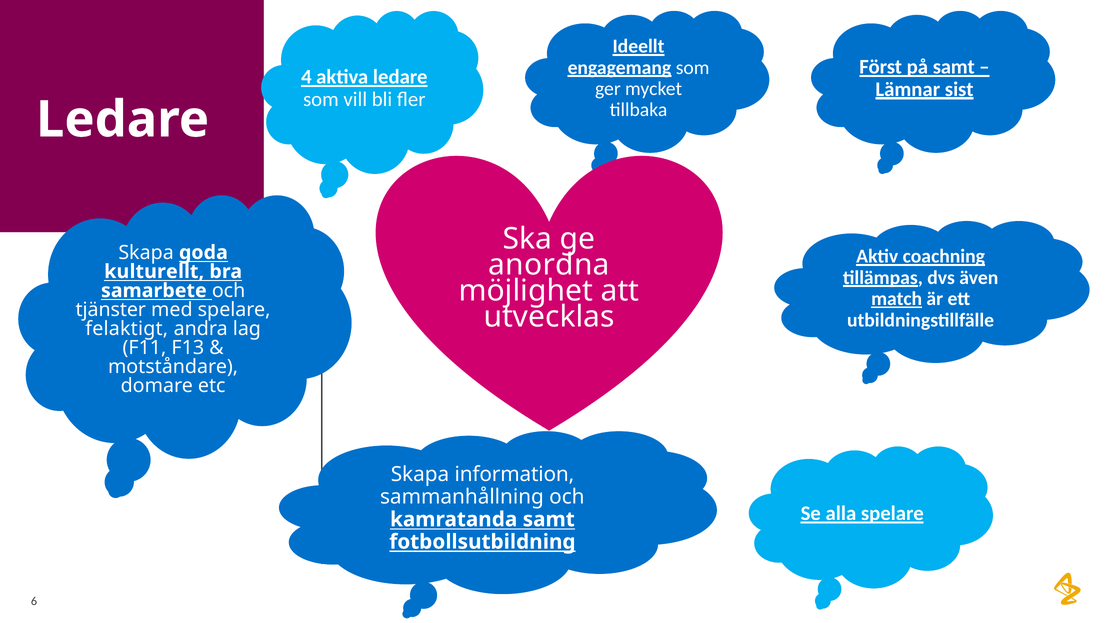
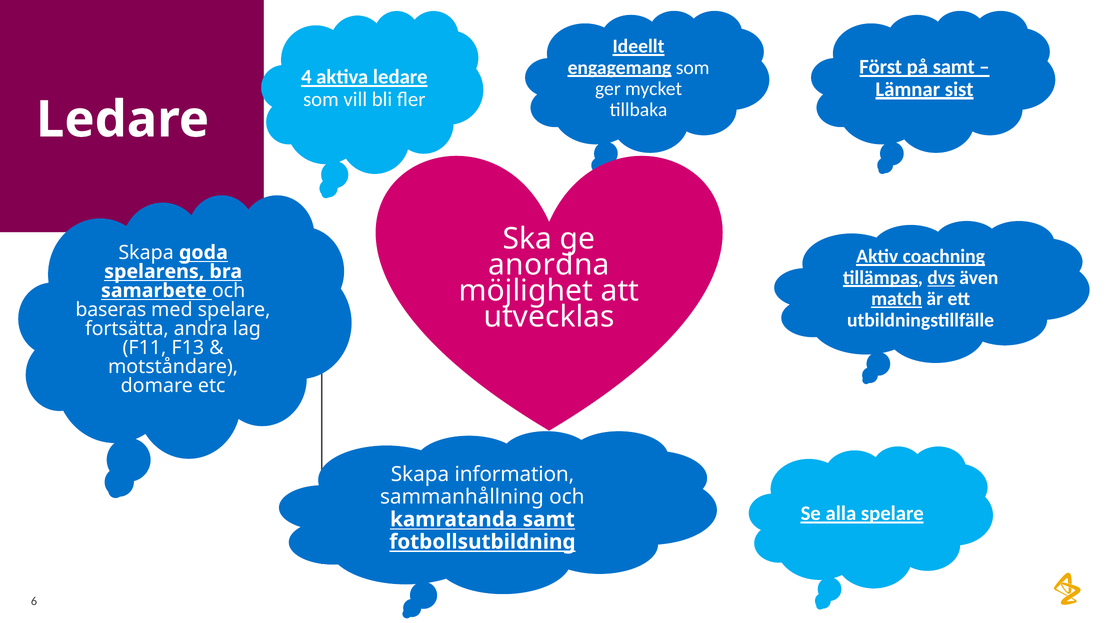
kulturellt: kulturellt -> spelarens (154, 272)
dvs underline: none -> present (941, 278)
tjänster: tjänster -> baseras (111, 310)
felaktigt: felaktigt -> fortsätta (127, 329)
